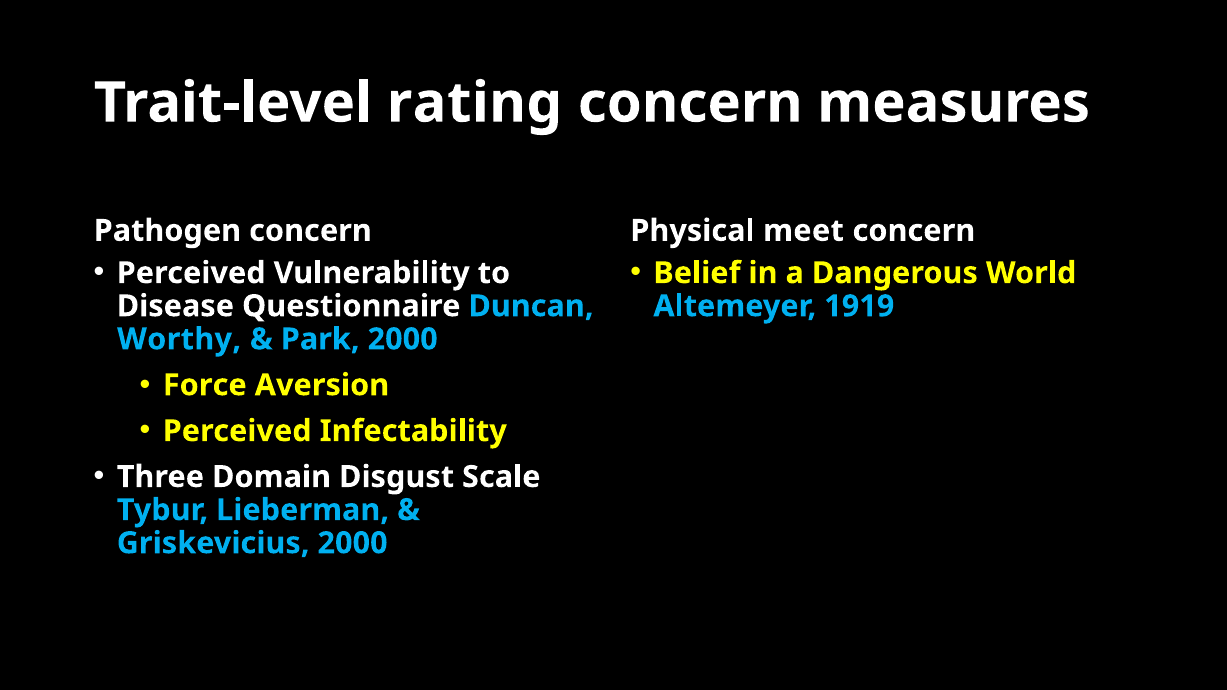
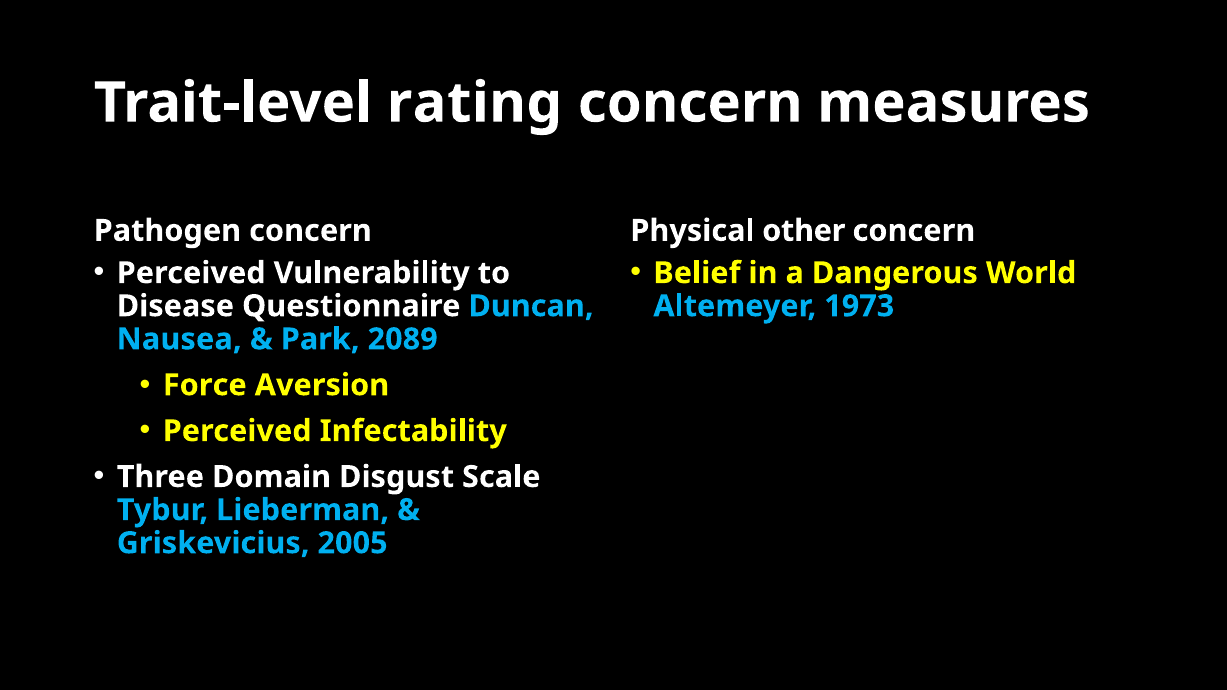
meet: meet -> other (804, 231)
1919: 1919 -> 1973 (859, 306)
Worthy: Worthy -> Nausea (179, 339)
Park 2000: 2000 -> 2089 (403, 339)
Griskevicius 2000: 2000 -> 2005 (353, 543)
